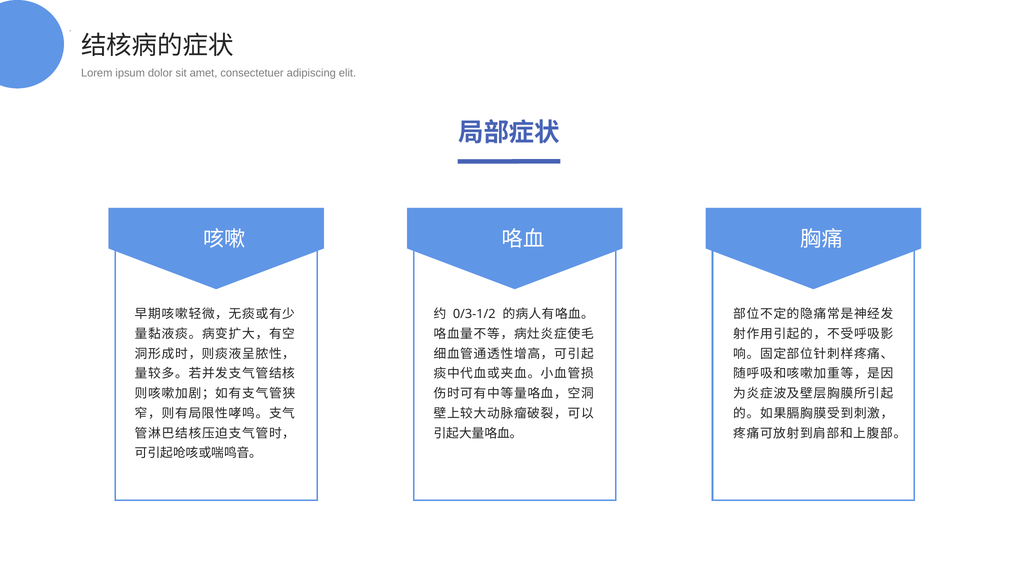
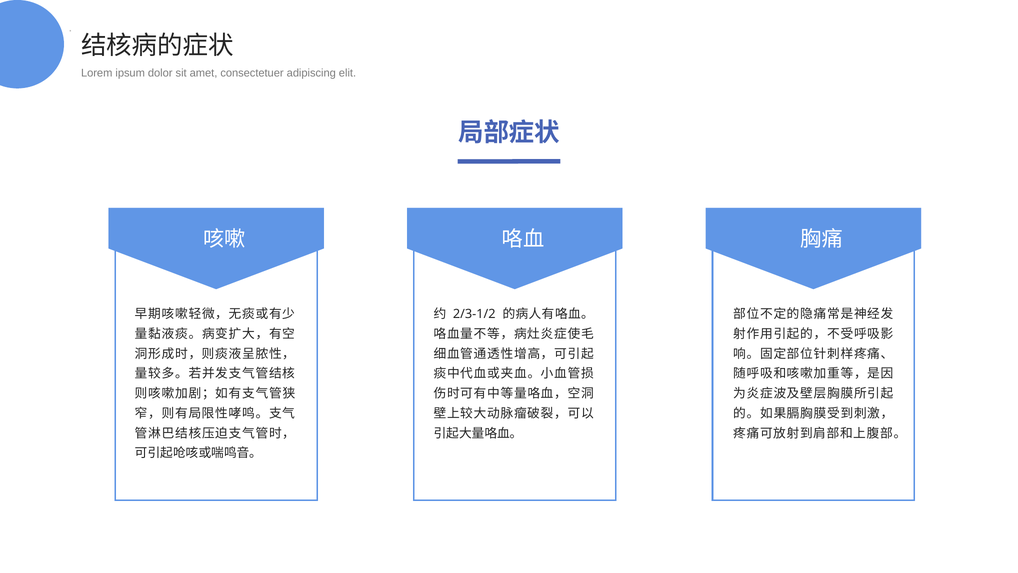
0/3-1/2: 0/3-1/2 -> 2/3-1/2 (474, 314)
